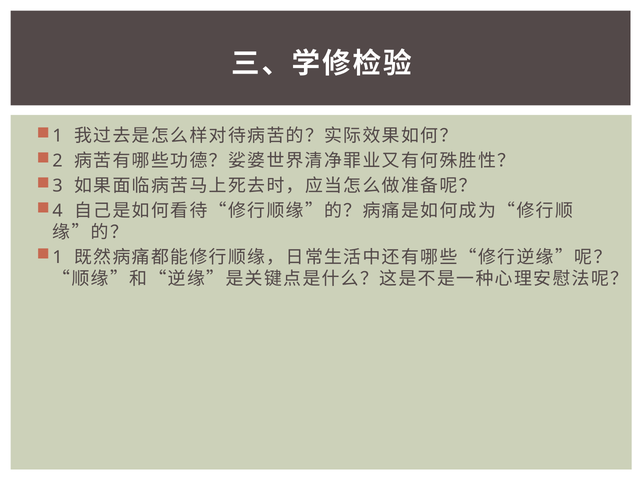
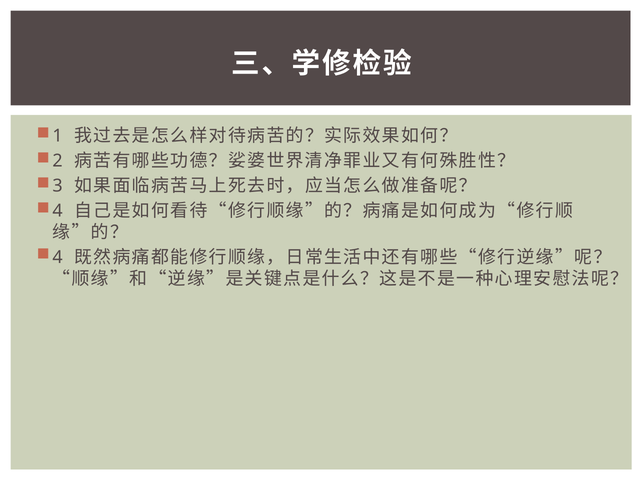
1: 1 -> 4 (58, 258)
